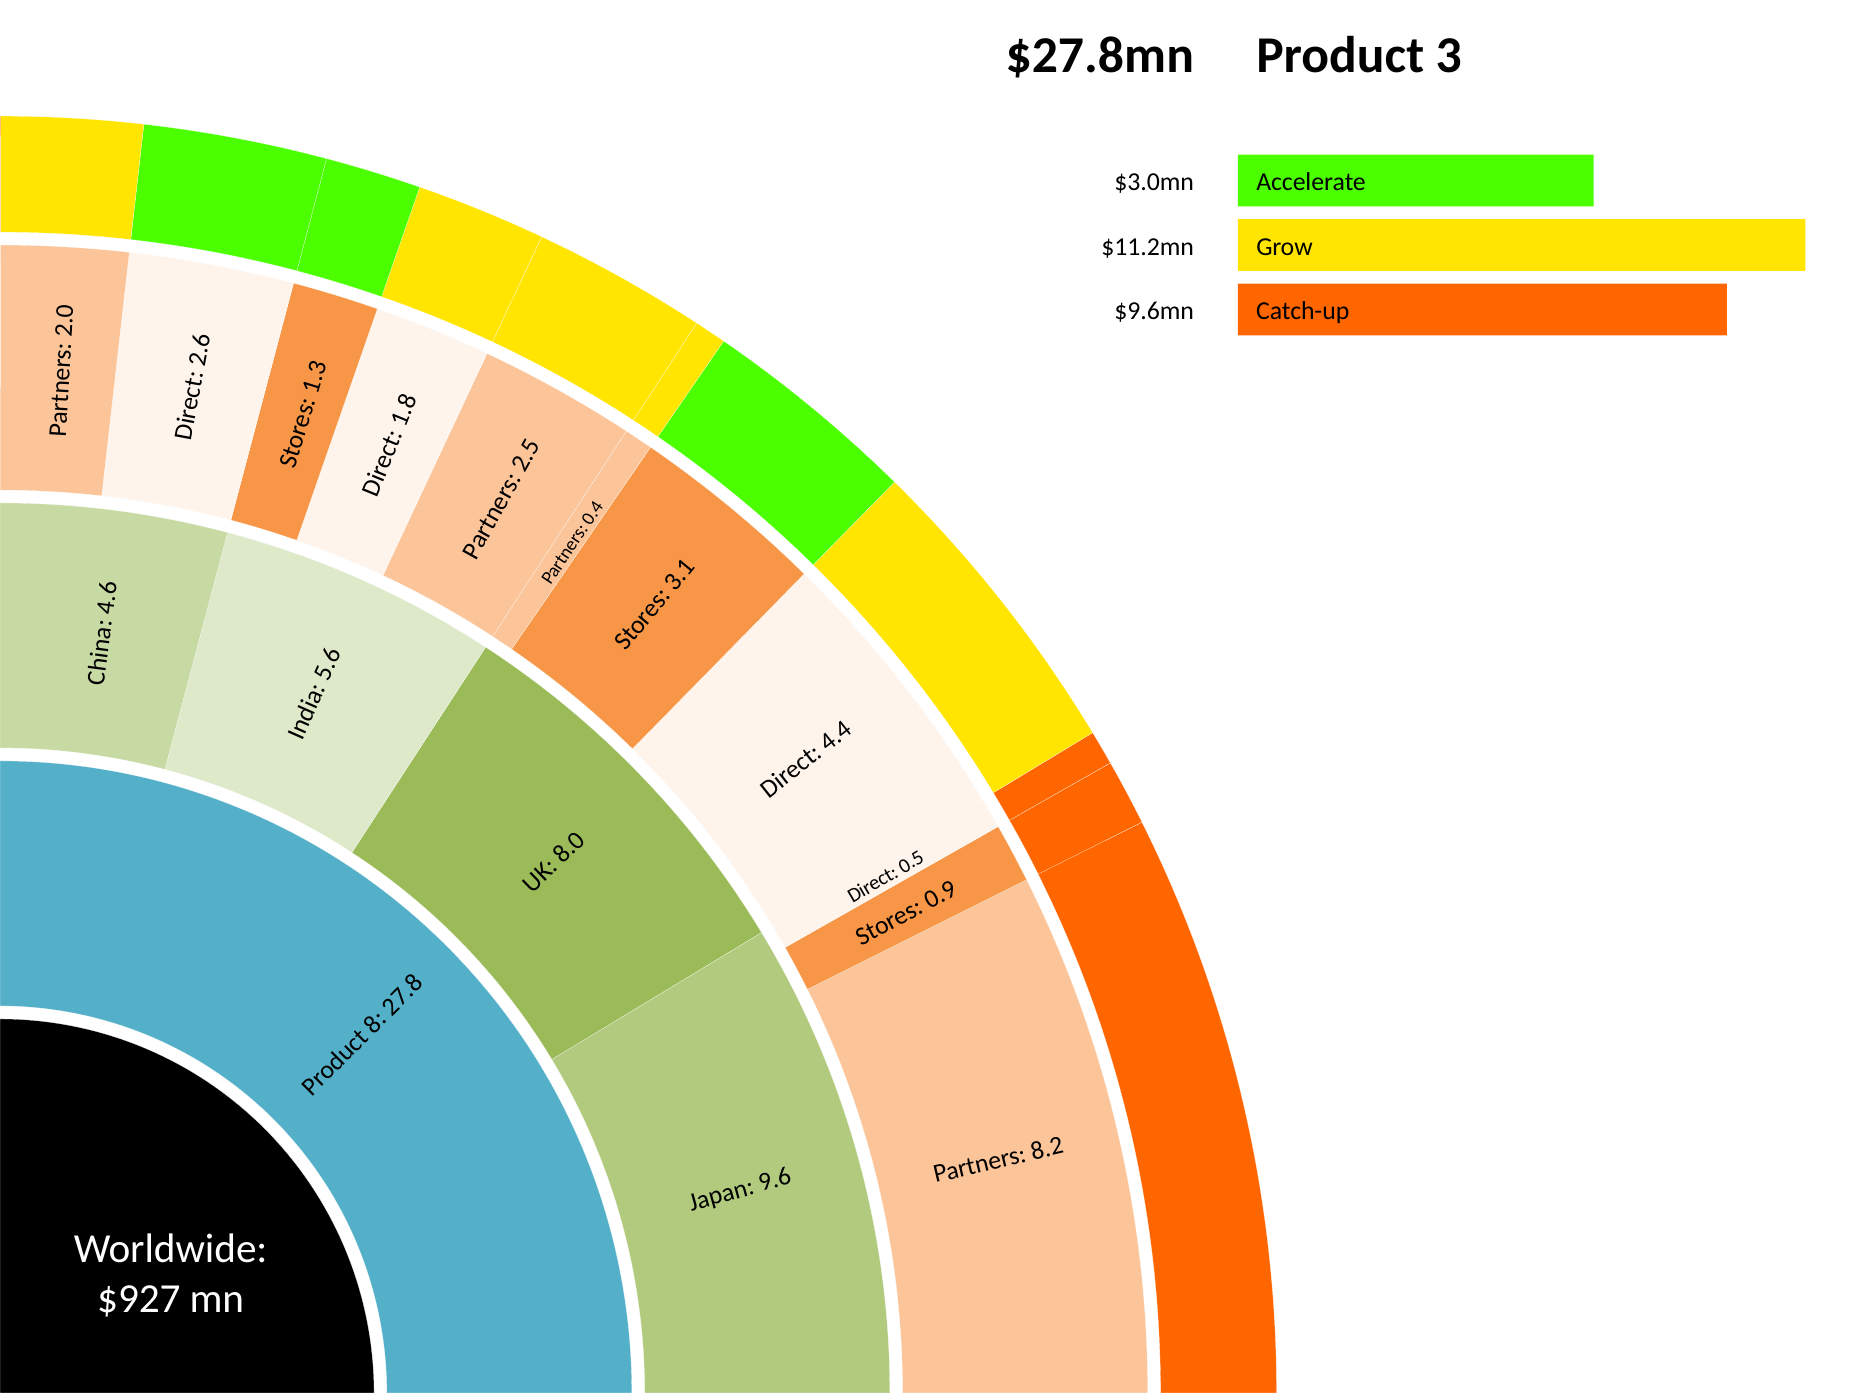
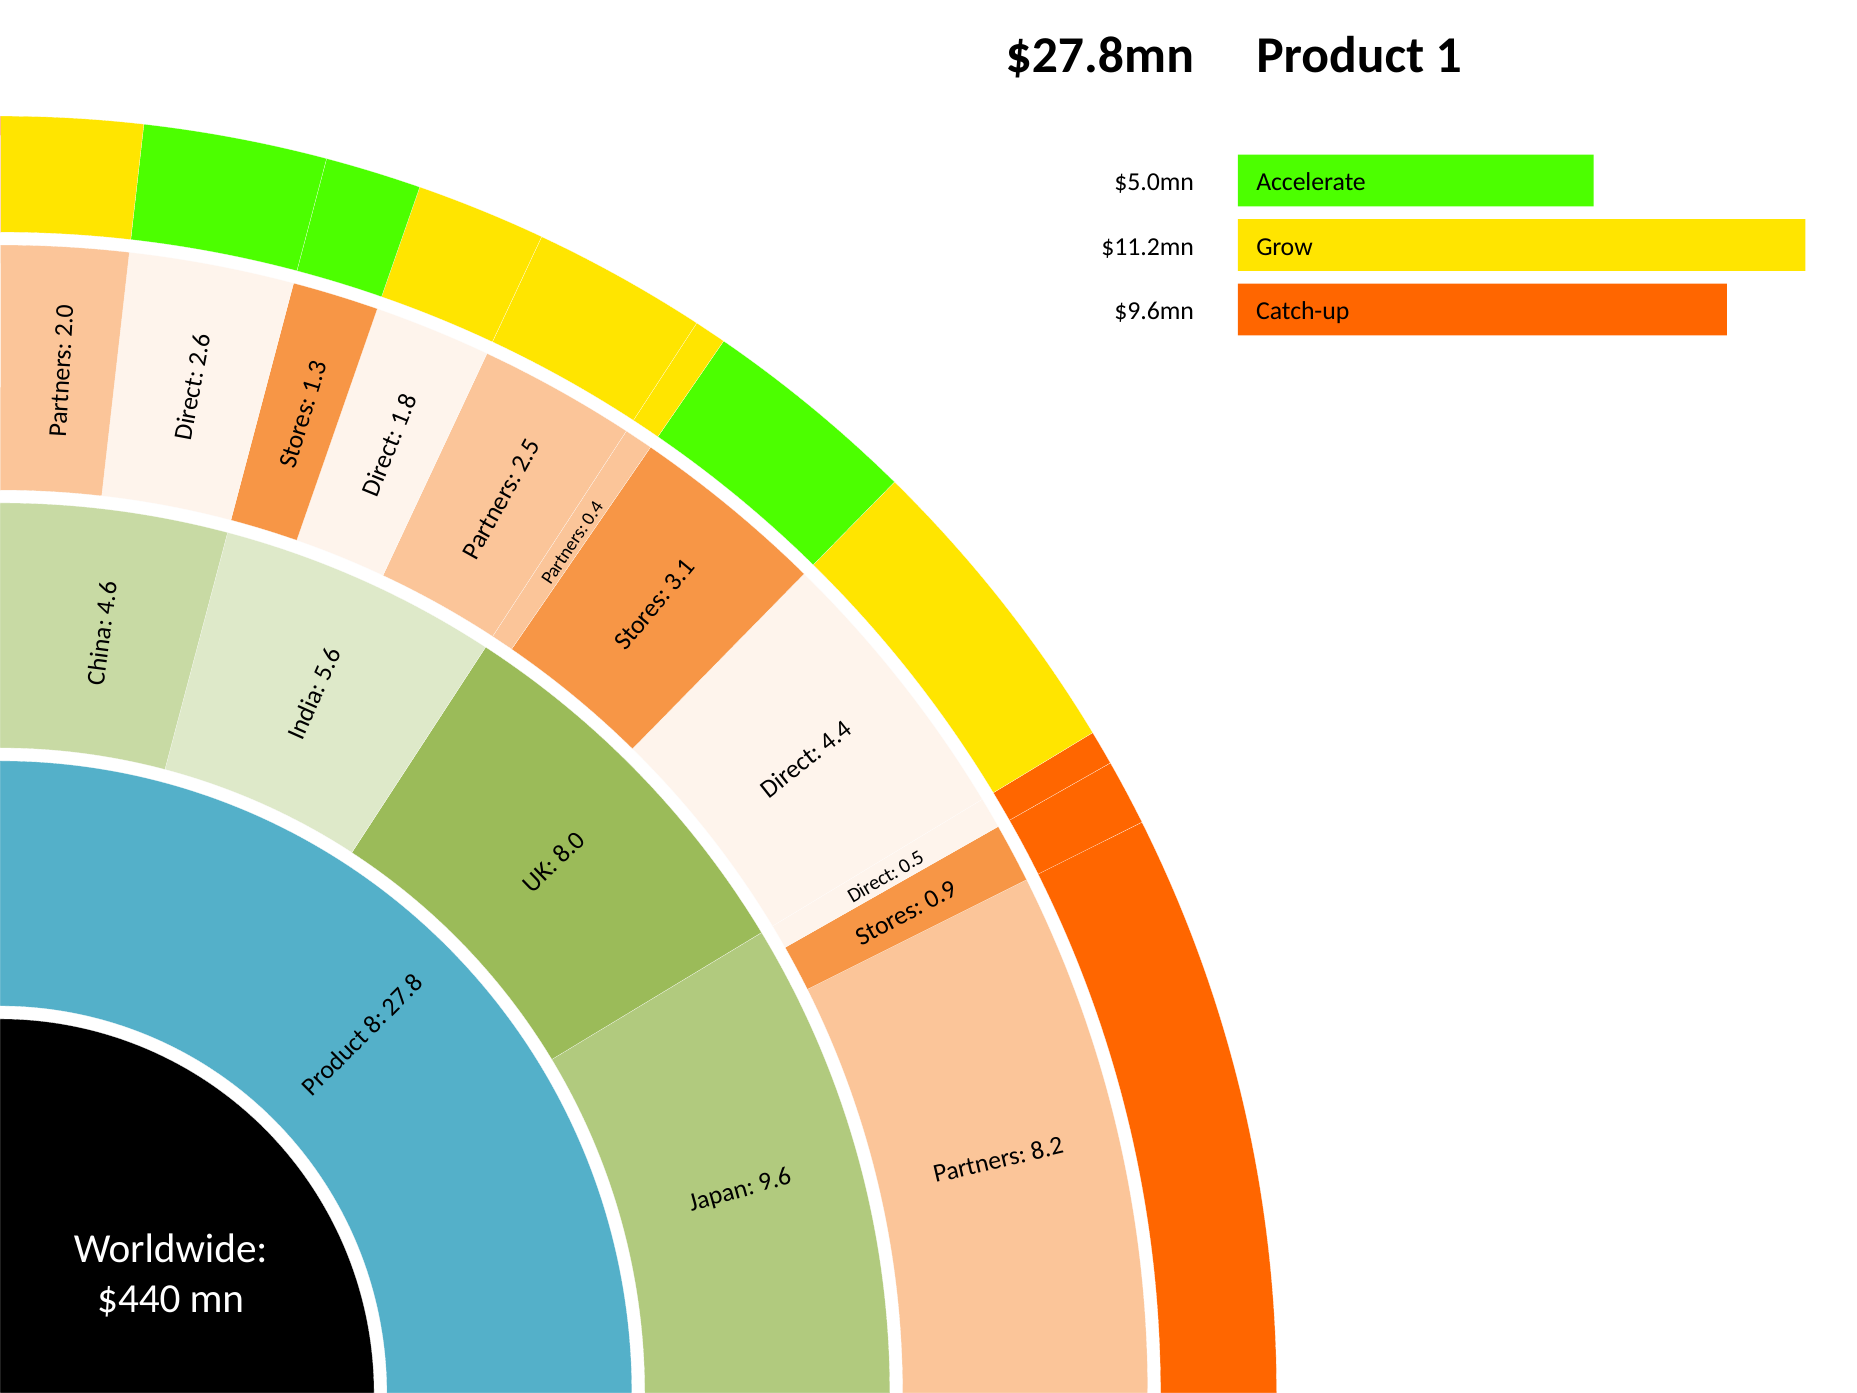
Product 3: 3 -> 1 (1449, 55)
$3.0mn: $3.0mn -> $5.0mn (1154, 182)
$927: $927 -> $440 (139, 1299)
